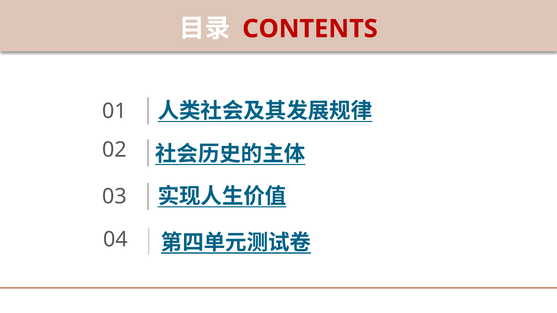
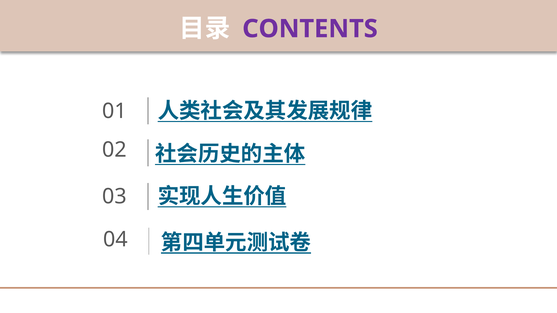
CONTENTS colour: red -> purple (310, 29)
